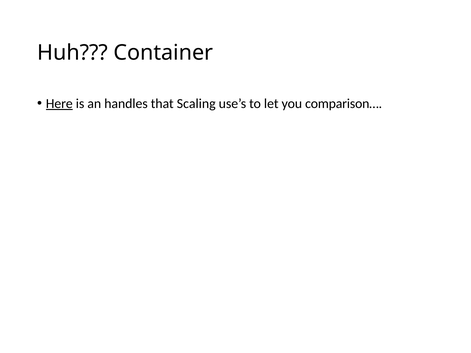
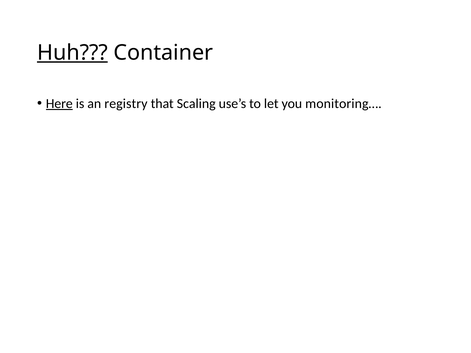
Huh underline: none -> present (72, 53)
handles: handles -> registry (126, 104)
comparison…: comparison… -> monitoring… (343, 104)
